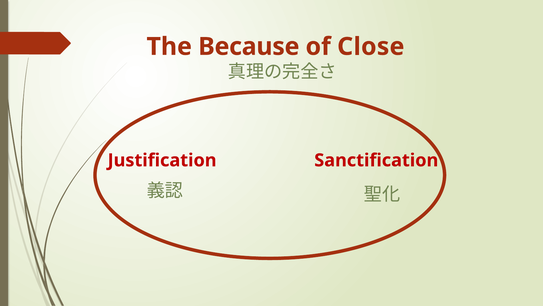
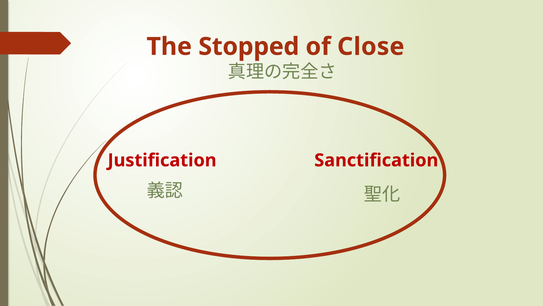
Because: Because -> Stopped (249, 47)
